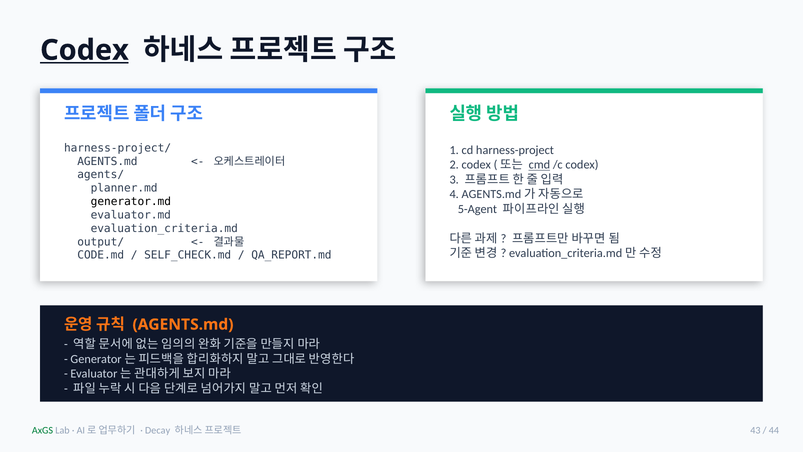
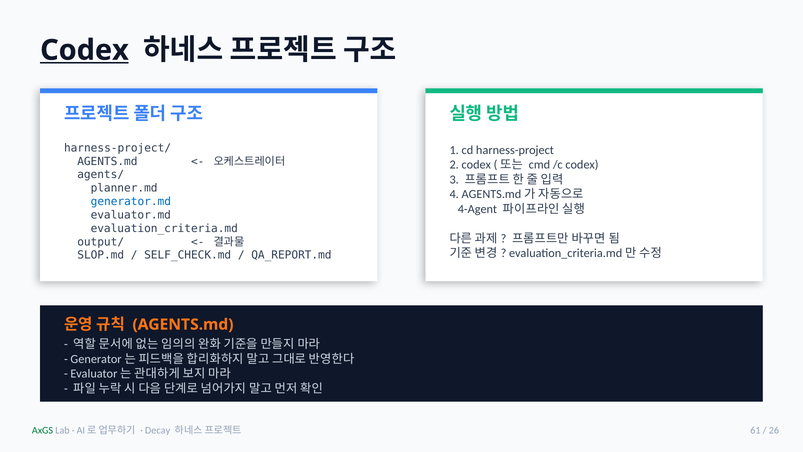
cmd underline: present -> none (539, 165)
generator.md colour: black -> blue (131, 201)
5-Agent: 5-Agent -> 4-Agent (477, 209)
CODE.md: CODE.md -> SLOP.md (101, 255)
43: 43 -> 61 (755, 430)
44: 44 -> 26 (774, 430)
